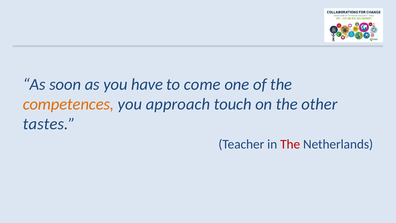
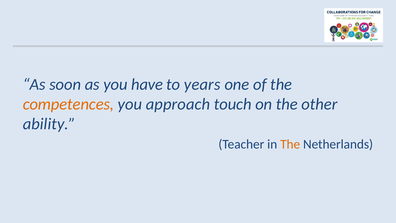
come: come -> years (202, 84)
tastes: tastes -> ability (49, 124)
The colour: red -> orange (290, 144)
